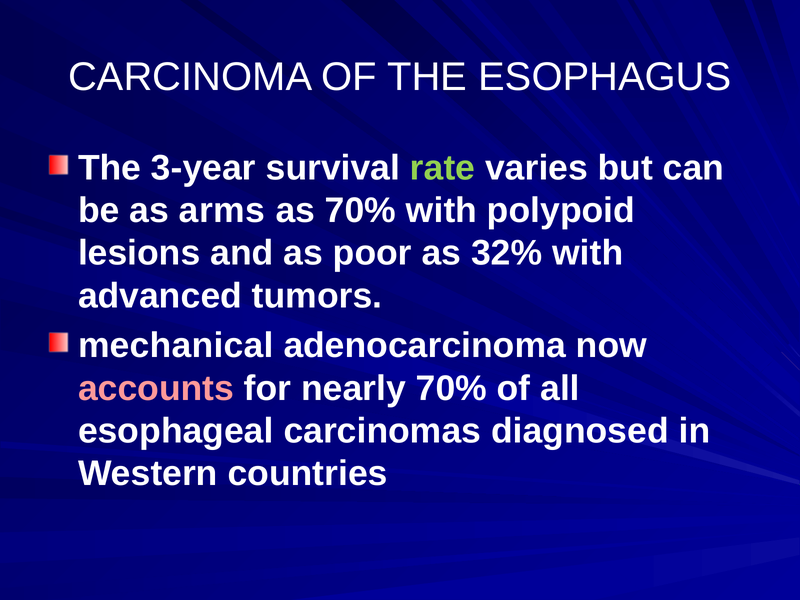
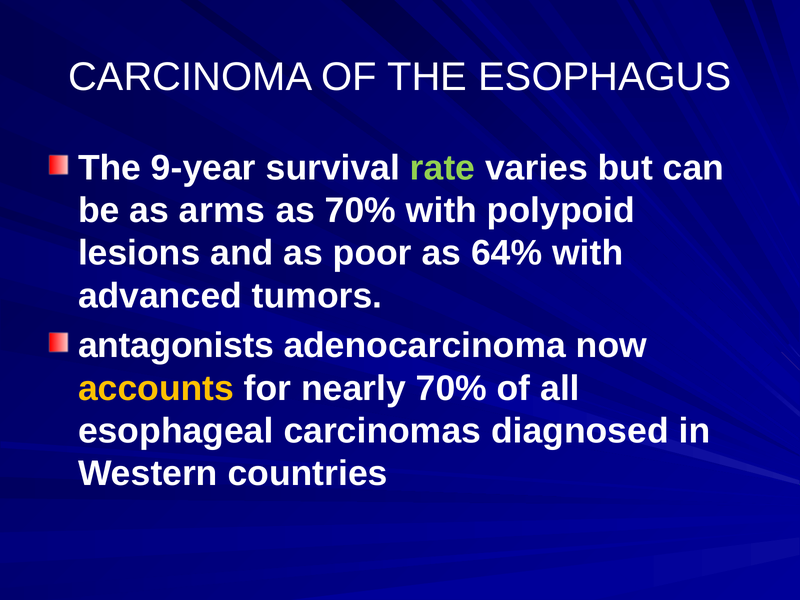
3-year: 3-year -> 9-year (203, 168)
32%: 32% -> 64% (507, 253)
mechanical: mechanical -> antagonists (176, 346)
accounts colour: pink -> yellow (156, 388)
